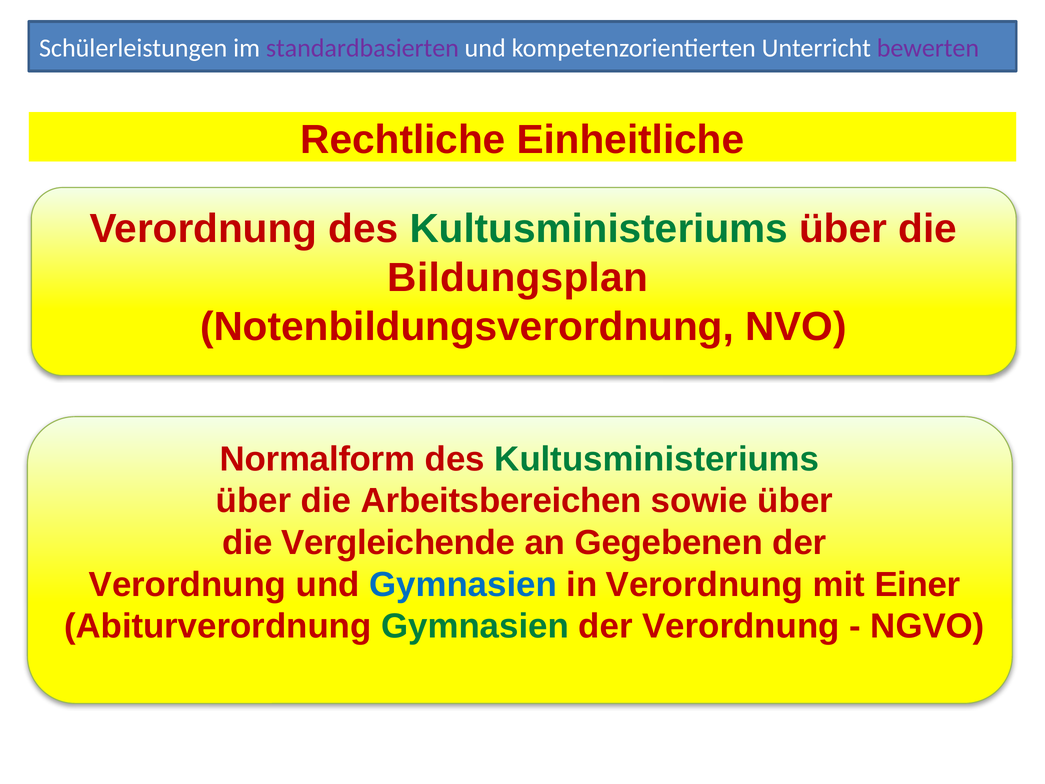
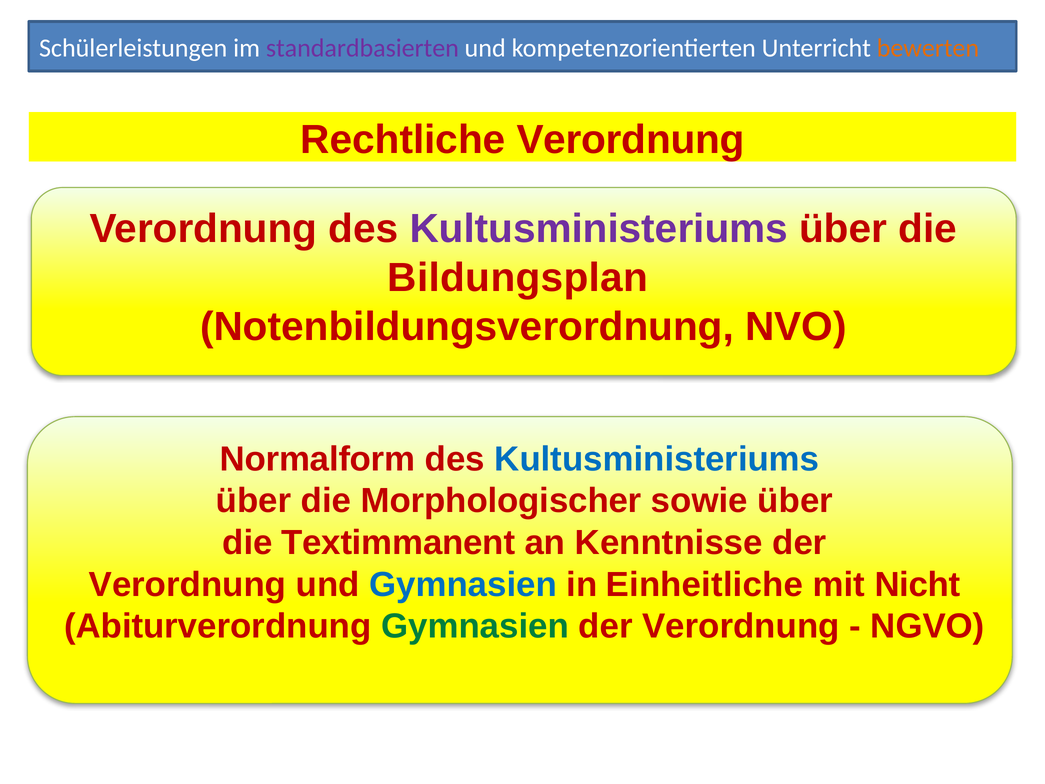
bewerten colour: purple -> orange (928, 48)
Rechtliche Einheitliche: Einheitliche -> Verordnung (631, 140)
Kultusministeriums colour: green -> purple (599, 229)
Kultusministeriums colour: green -> blue (657, 459)
Arbeitsbereichen: Arbeitsbereichen -> Morphologischer (501, 501)
Vergleichende: Vergleichende -> Textimmanent (398, 543)
Gegebenen: Gegebenen -> Kenntnisse (669, 543)
in Verordnung: Verordnung -> Einheitliche (704, 584)
Einer: Einer -> Nicht (917, 584)
